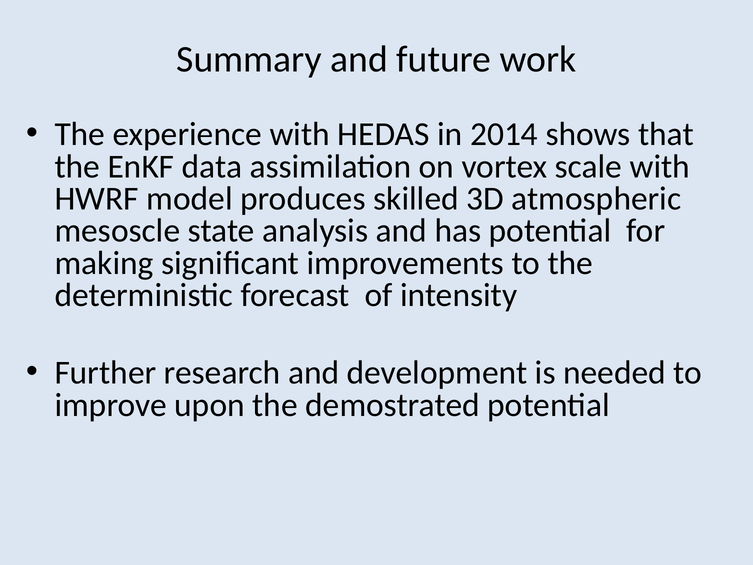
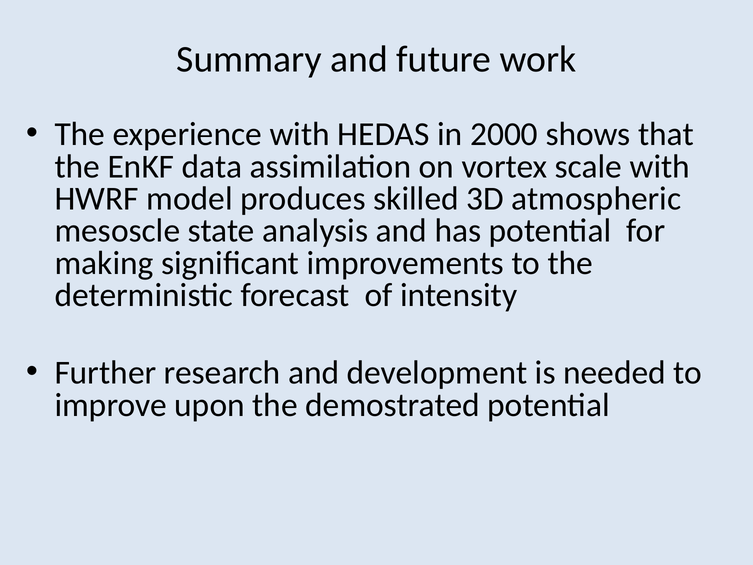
2014: 2014 -> 2000 (504, 134)
